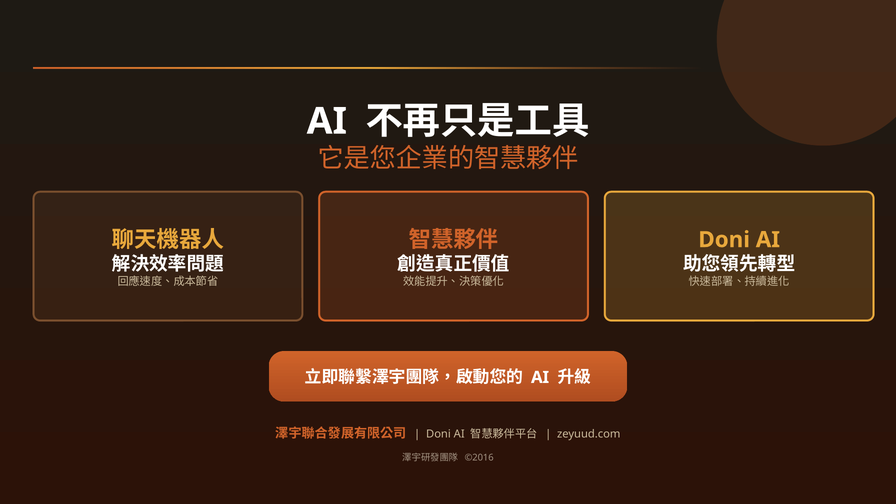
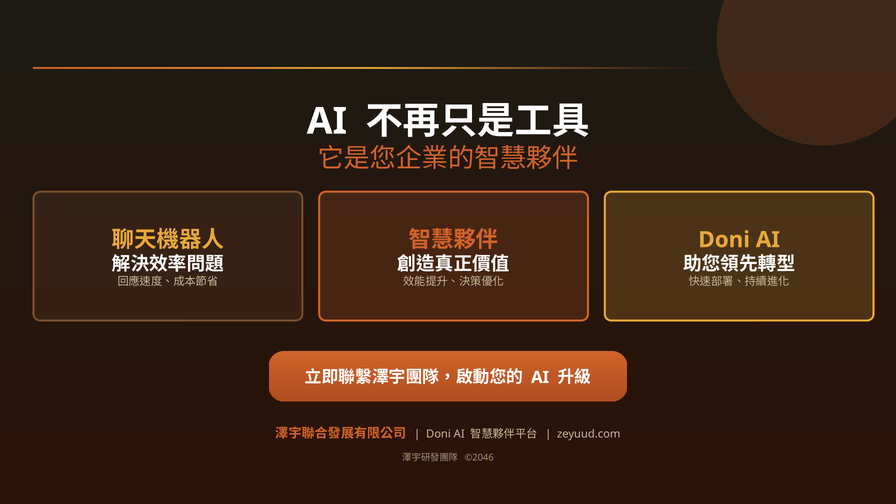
©2016: ©2016 -> ©2046 (479, 458)
